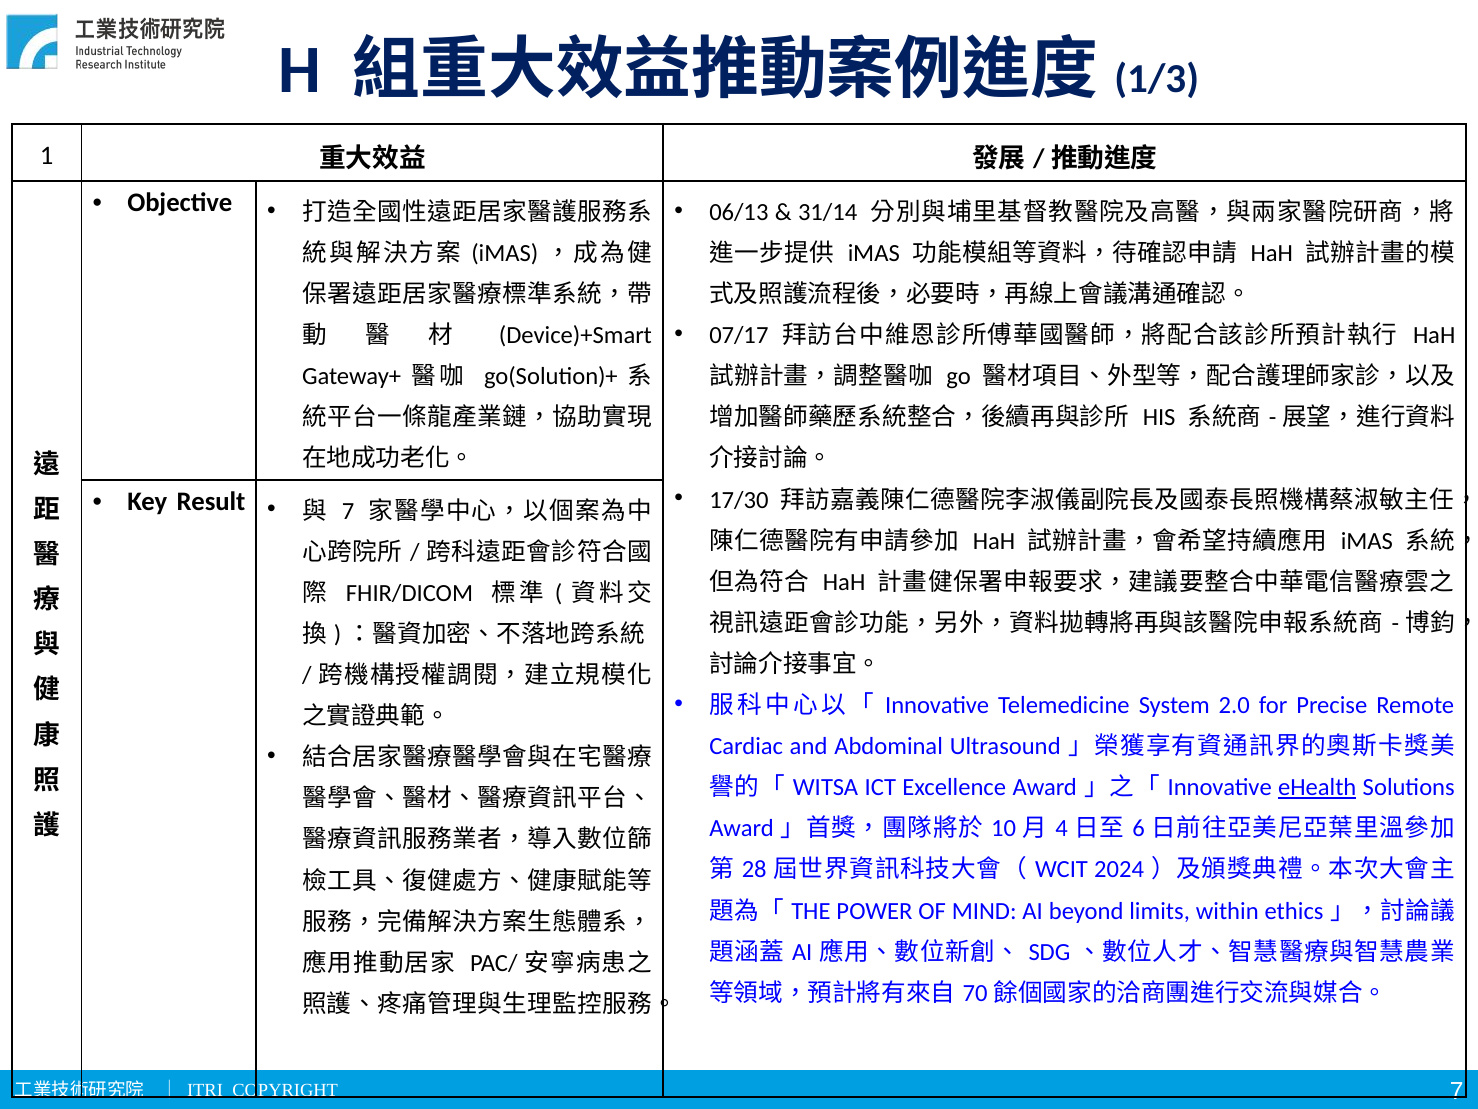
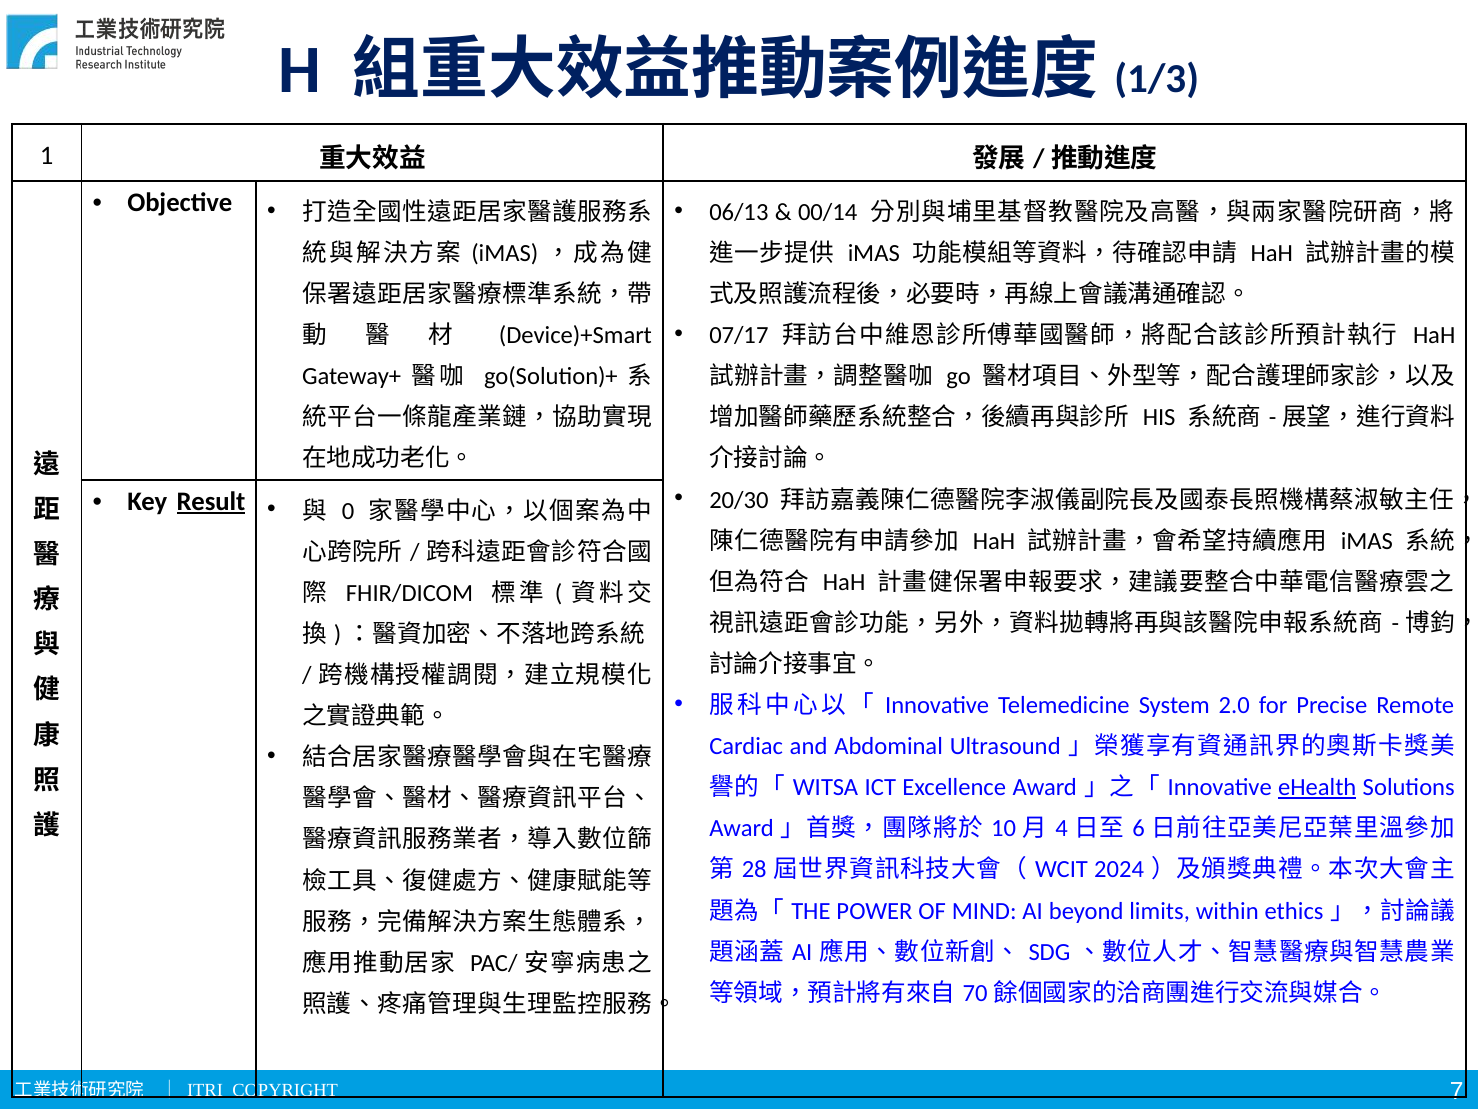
31/14: 31/14 -> 00/14 (828, 212)
17/30: 17/30 -> 20/30 (739, 500)
Result underline: none -> present (211, 502)
7: 7 -> 0 (348, 511)
